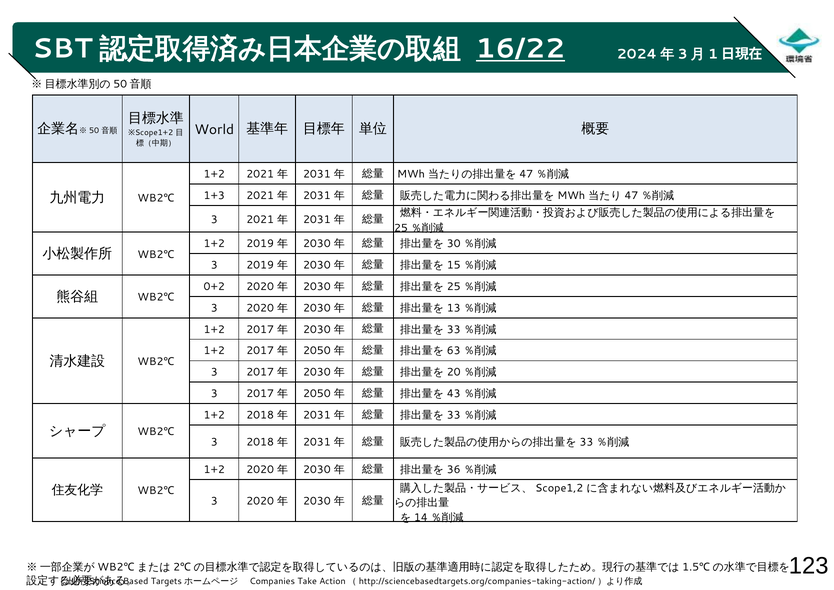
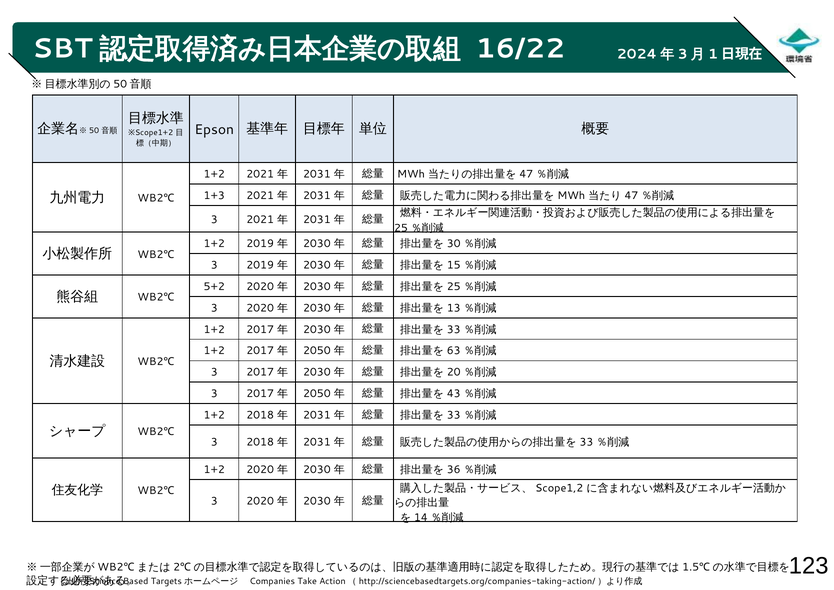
16/22 underline: present -> none (520, 49)
World: World -> Epson (214, 129)
0+2: 0+2 -> 5+2 (214, 286)
